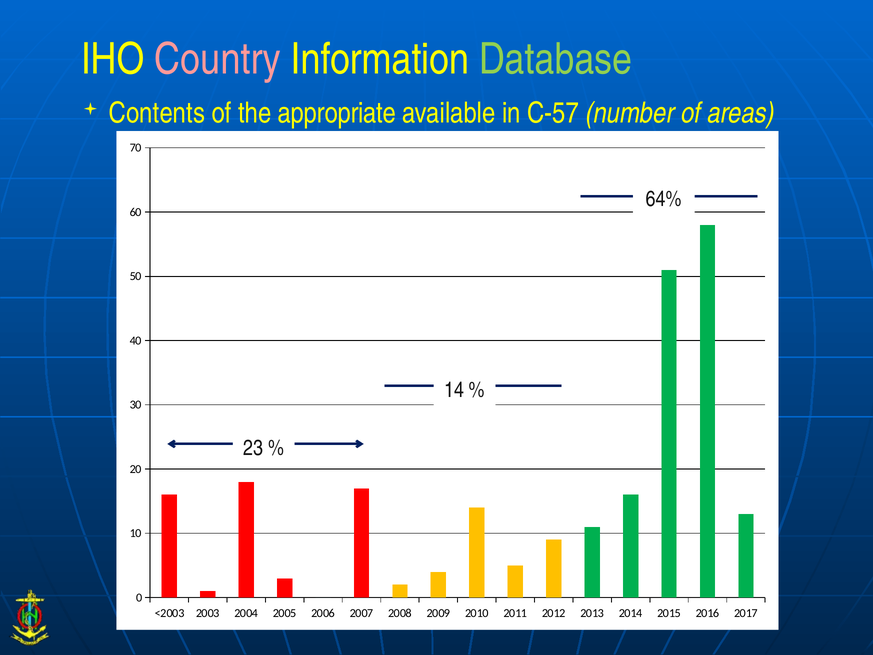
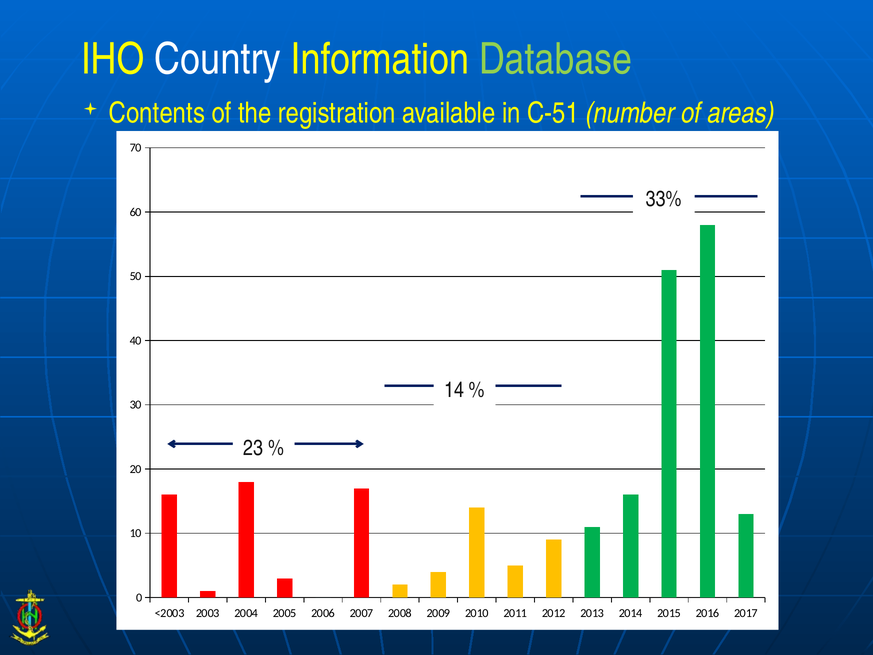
Country colour: pink -> white (218, 59)
appropriate: appropriate -> registration (337, 113)
C-57: C-57 -> C-51 (553, 113)
64%: 64% -> 33% (664, 199)
